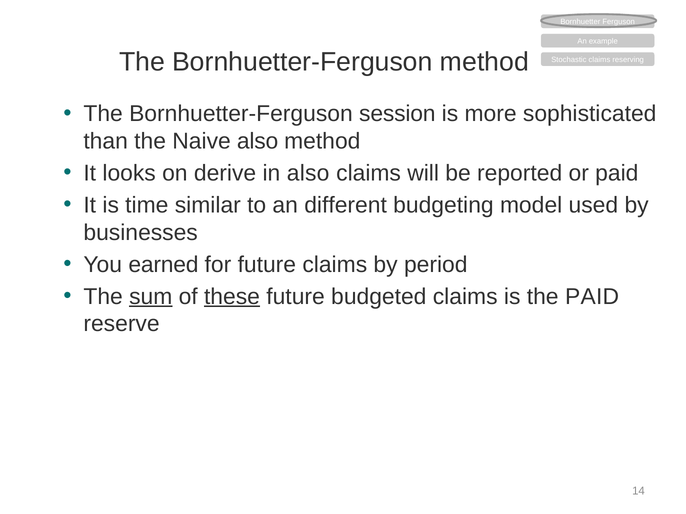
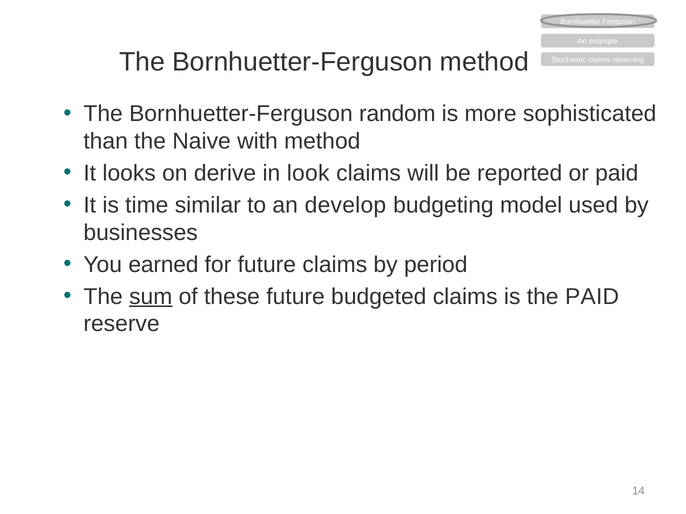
session: session -> random (397, 114)
Naive also: also -> with (257, 141)
in also: also -> look (308, 173)
different: different -> develop (345, 205)
these underline: present -> none (232, 297)
